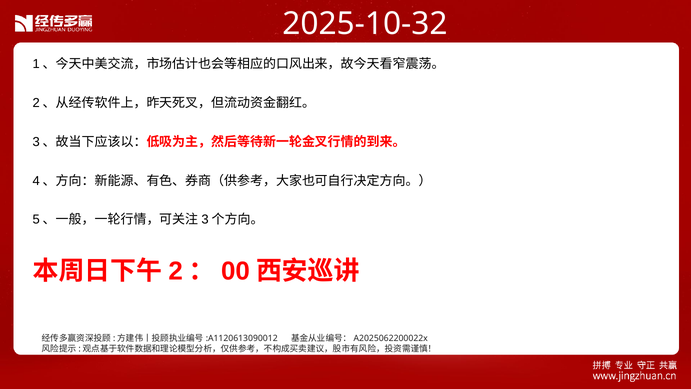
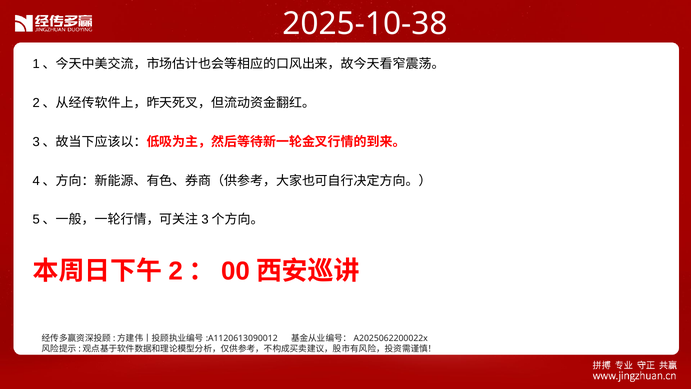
2025-10-32: 2025-10-32 -> 2025-10-38 (365, 24)
